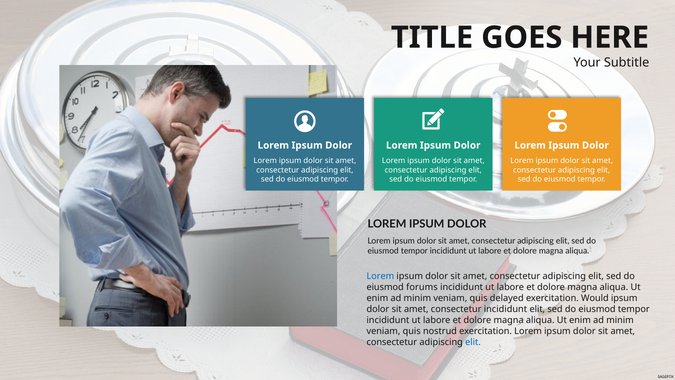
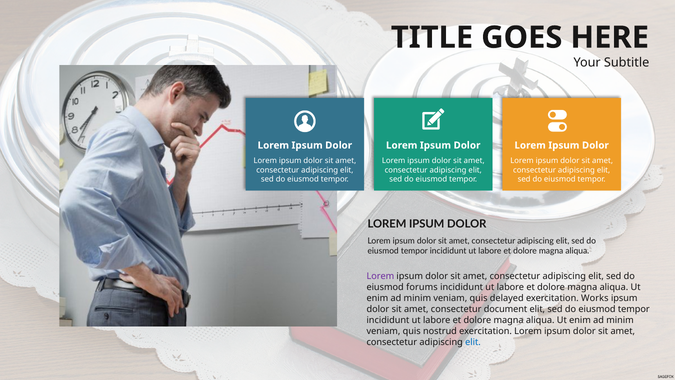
Lorem colour: blue -> purple (380, 276)
Would: Would -> Works (595, 298)
consectetur incididunt: incididunt -> document (505, 309)
